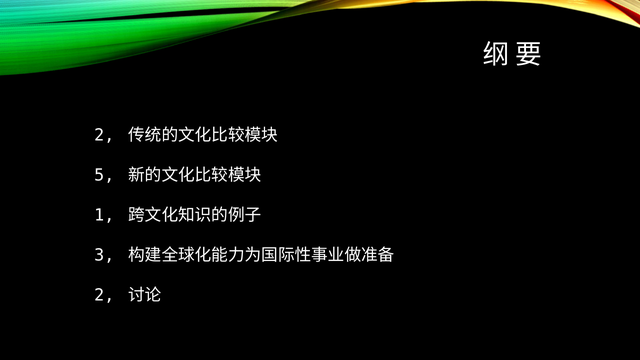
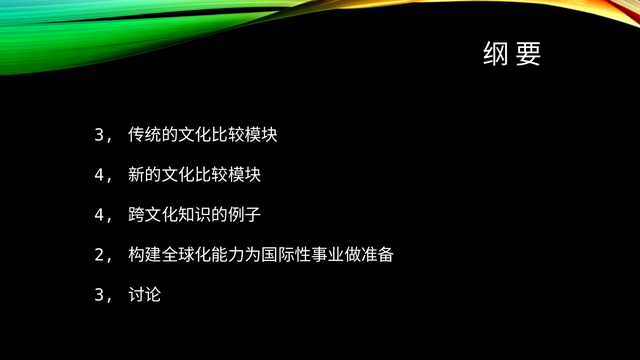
2: 2 -> 3 (104, 135)
5: 5 -> 4 (104, 175)
1: 1 -> 4 (104, 215)
3: 3 -> 2 (104, 255)
2: 2 -> 3 (104, 295)
